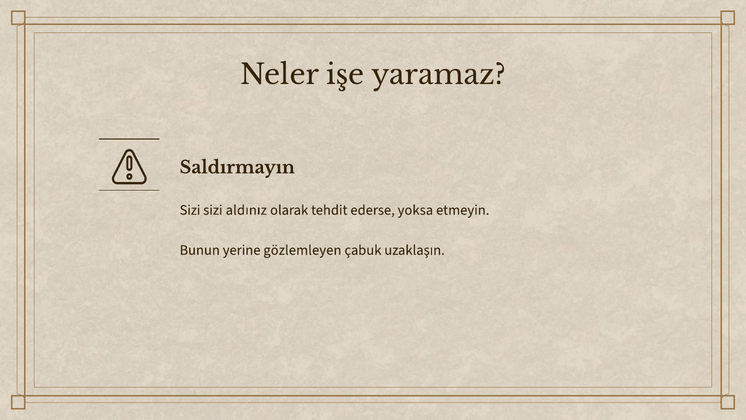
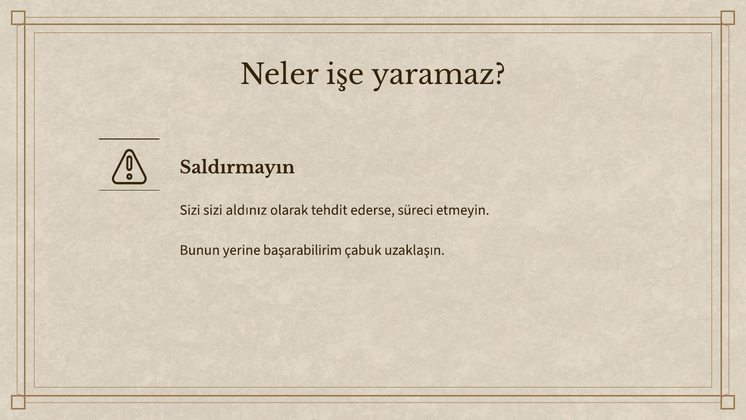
yoksa: yoksa -> süreci (415, 210)
gözlemleyen: gözlemleyen -> başarabilirim (303, 250)
